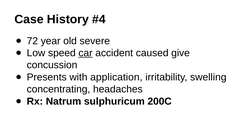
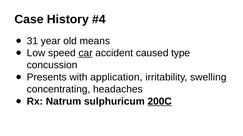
72: 72 -> 31 (32, 41)
severe: severe -> means (95, 41)
give: give -> type (181, 53)
200C underline: none -> present (160, 102)
